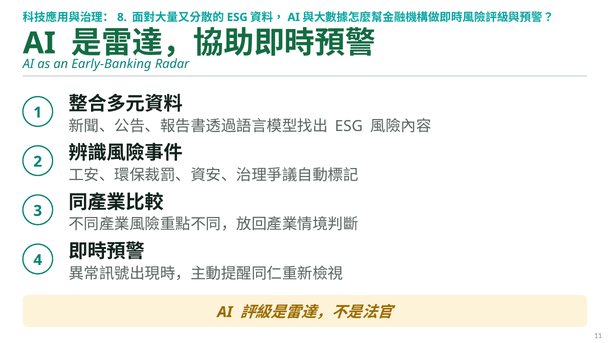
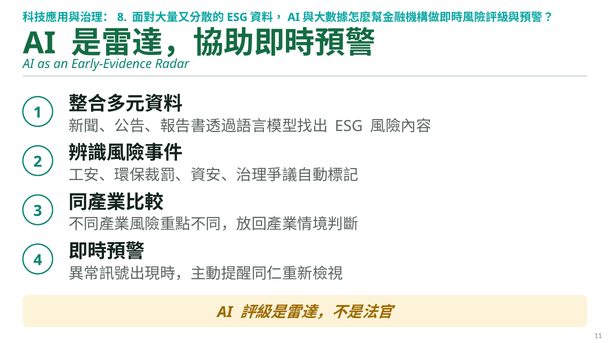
Early-Banking: Early-Banking -> Early-Evidence (112, 64)
